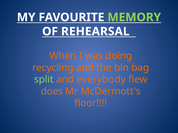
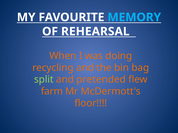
MEMORY colour: light green -> light blue (134, 17)
everybody: everybody -> pretended (101, 80)
does: does -> farm (52, 92)
